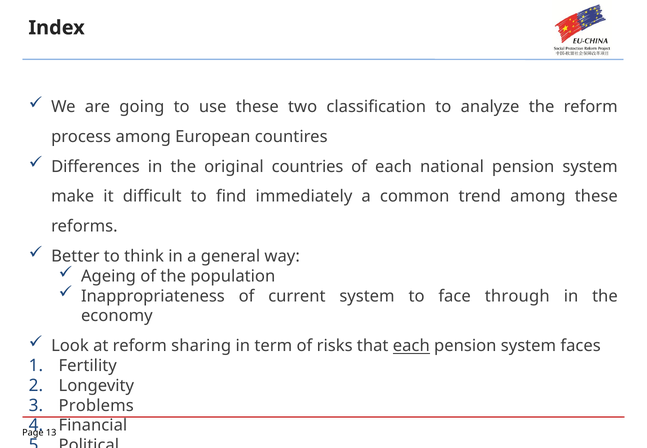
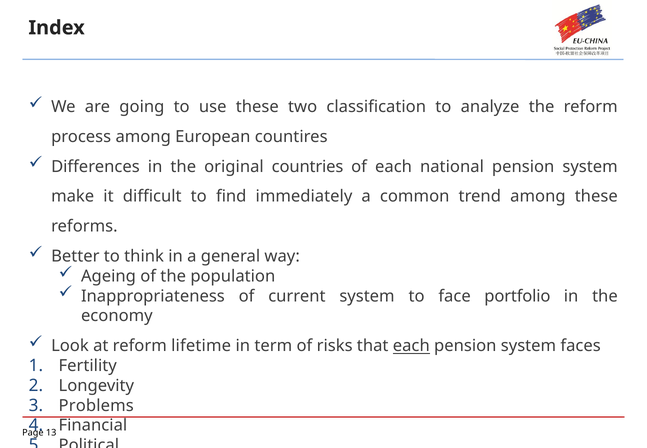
through: through -> portfolio (517, 296)
sharing: sharing -> lifetime (201, 346)
